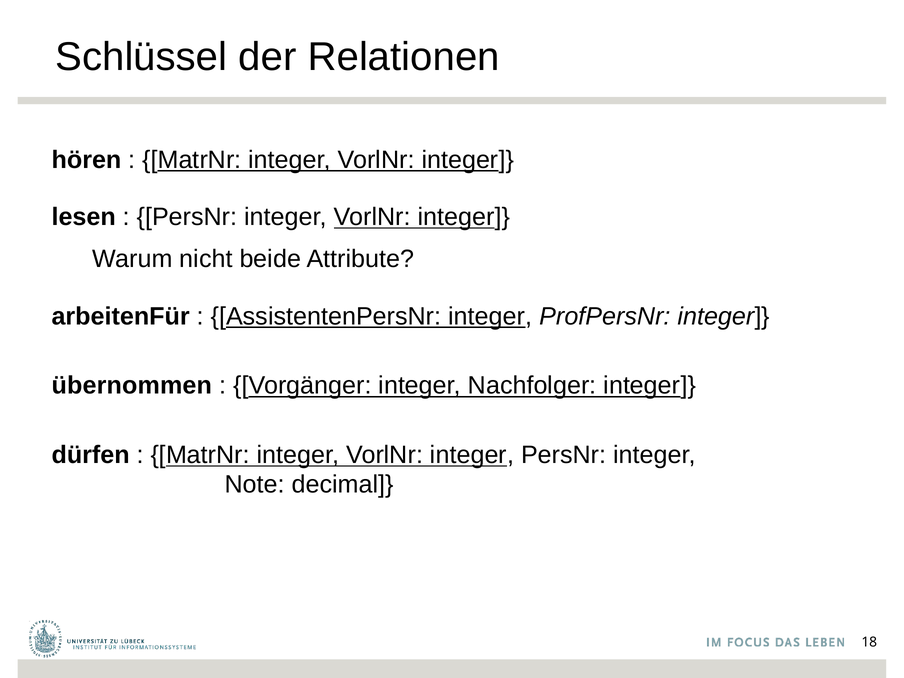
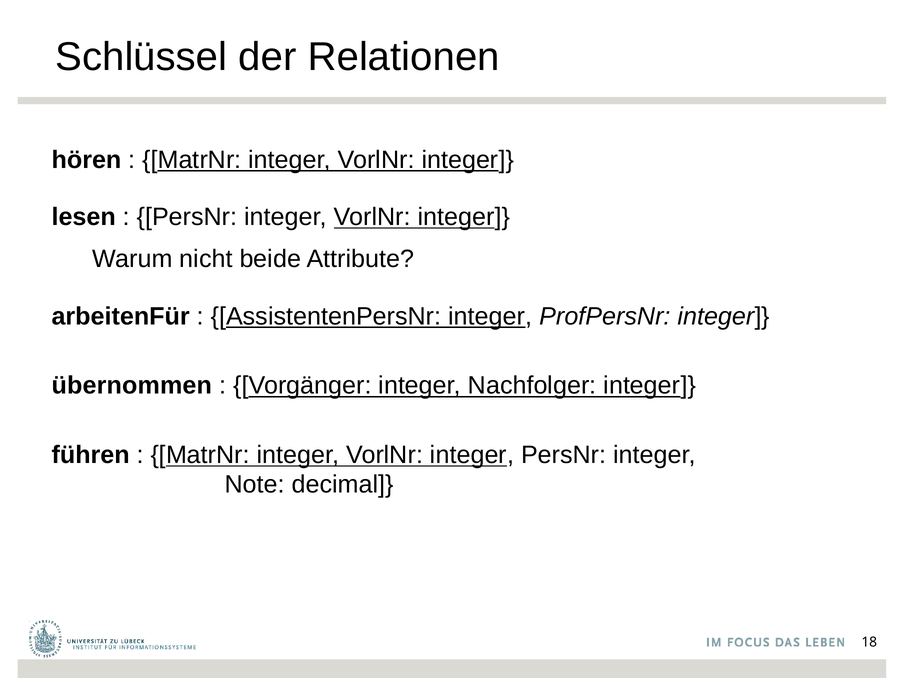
dürfen: dürfen -> führen (91, 455)
